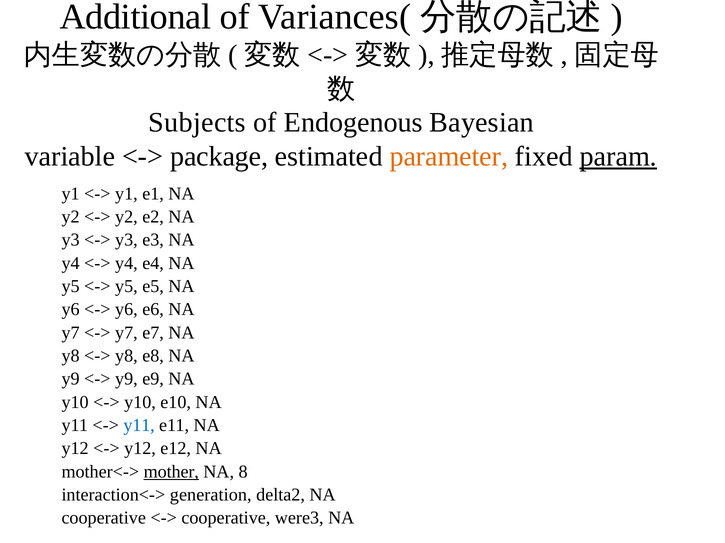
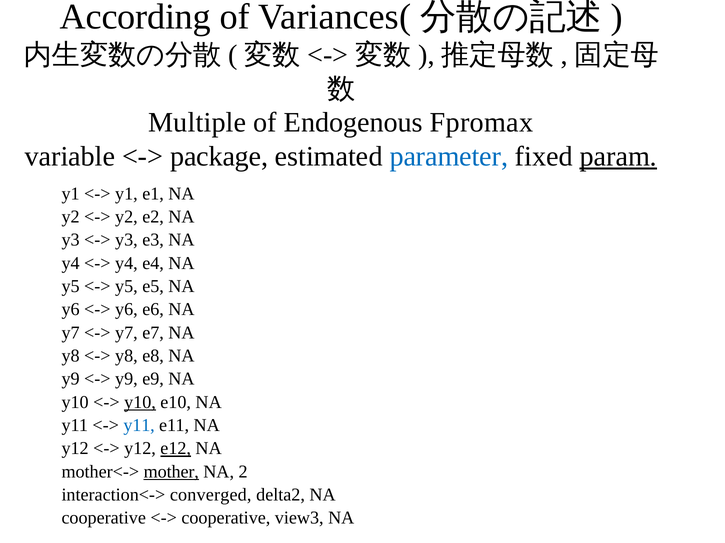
Additional: Additional -> According (135, 17)
Subjects: Subjects -> Multiple (197, 123)
Bayesian: Bayesian -> Fpromax (482, 123)
parameter colour: orange -> blue (449, 157)
y10 underline: none -> present (140, 403)
e12 underline: none -> present (176, 449)
8: 8 -> 2 (243, 472)
generation: generation -> converged (211, 495)
were3: were3 -> view3 (299, 519)
